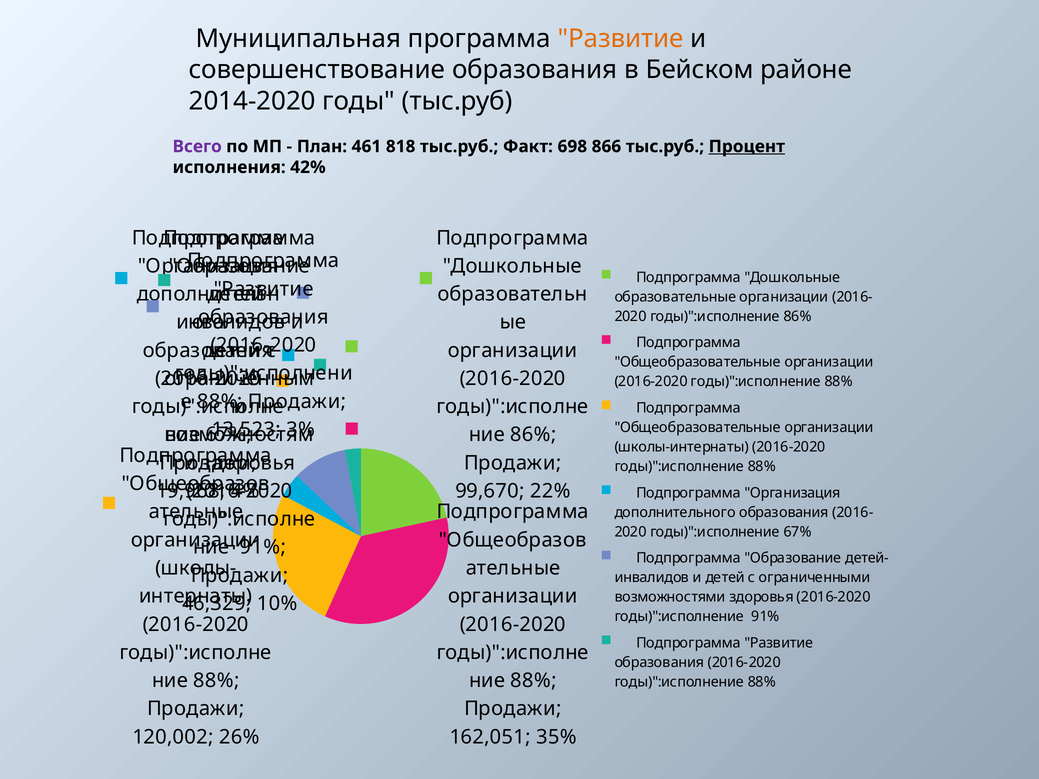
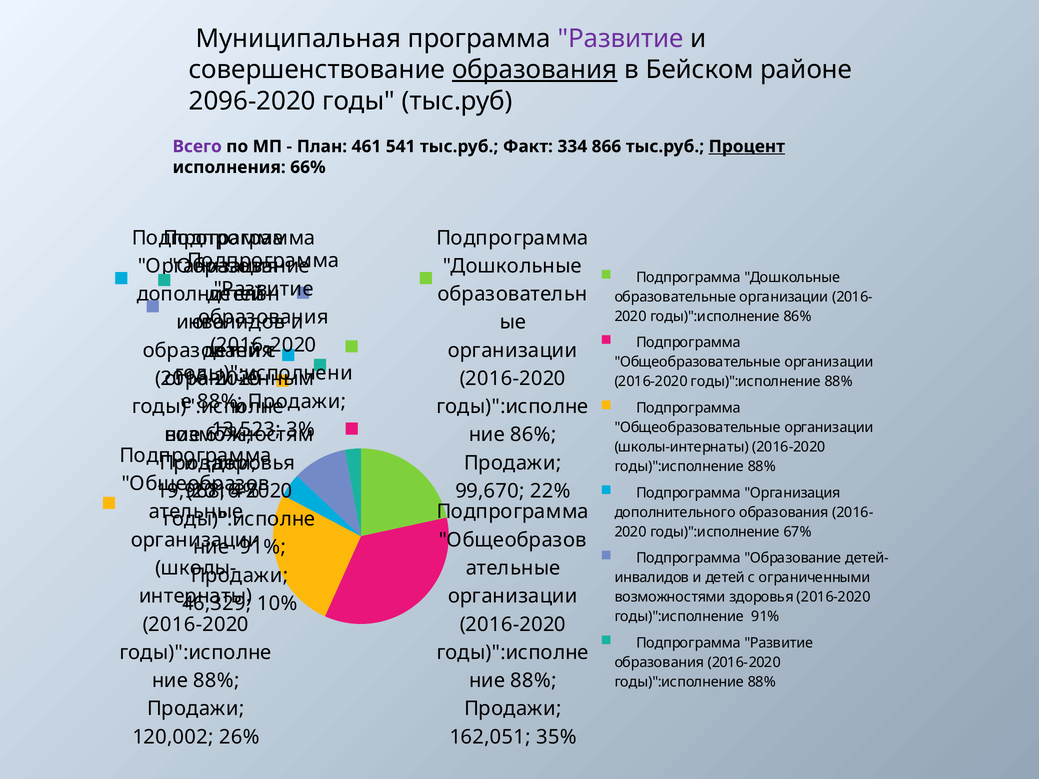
Развитие colour: orange -> purple (621, 39)
образования underline: none -> present (535, 70)
2014-2020: 2014-2020 -> 2096-2020 (252, 101)
818: 818 -> 541 (401, 147)
698: 698 -> 334 (572, 147)
42%: 42% -> 66% (308, 167)
